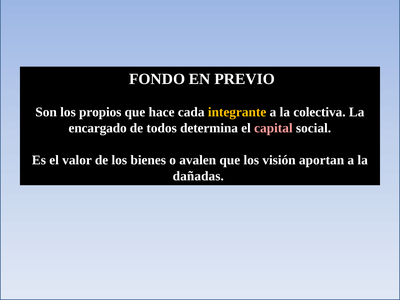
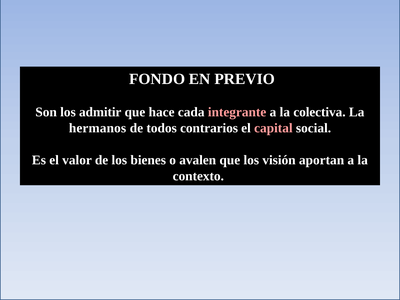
propios: propios -> admitir (100, 112)
integrante colour: yellow -> pink (237, 112)
encargado: encargado -> hermanos (98, 128)
determina: determina -> contrarios (209, 128)
dañadas: dañadas -> contexto (198, 176)
